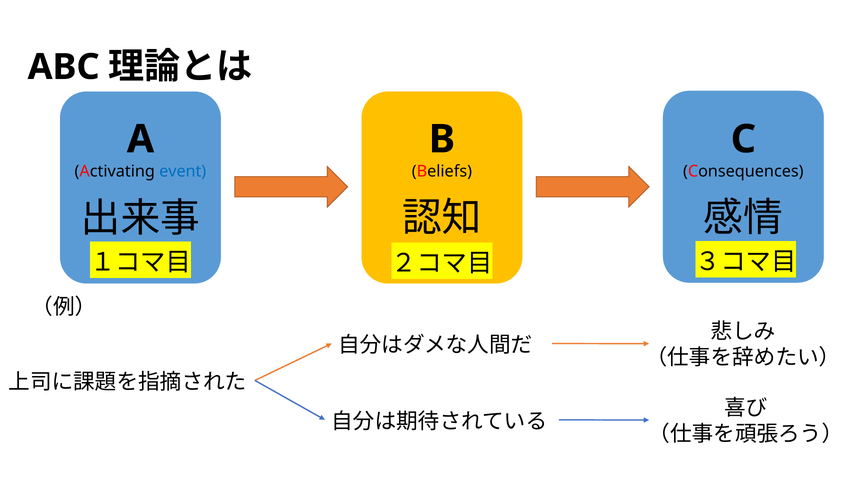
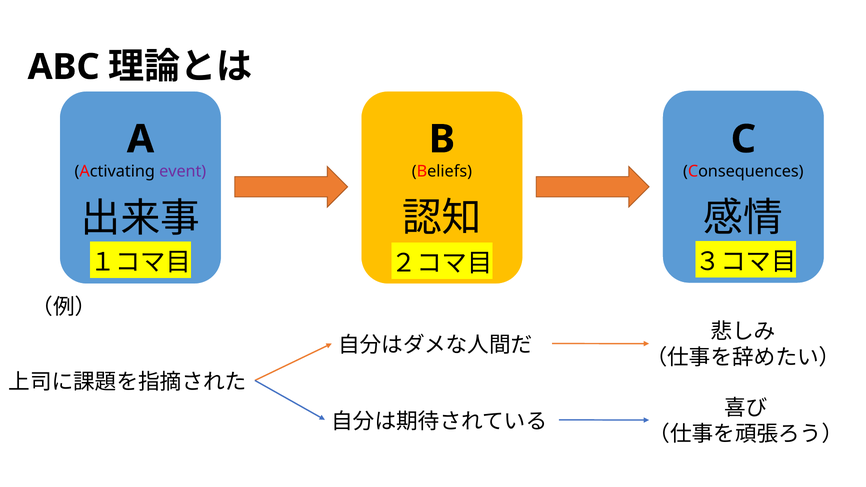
event colour: blue -> purple (183, 171)
